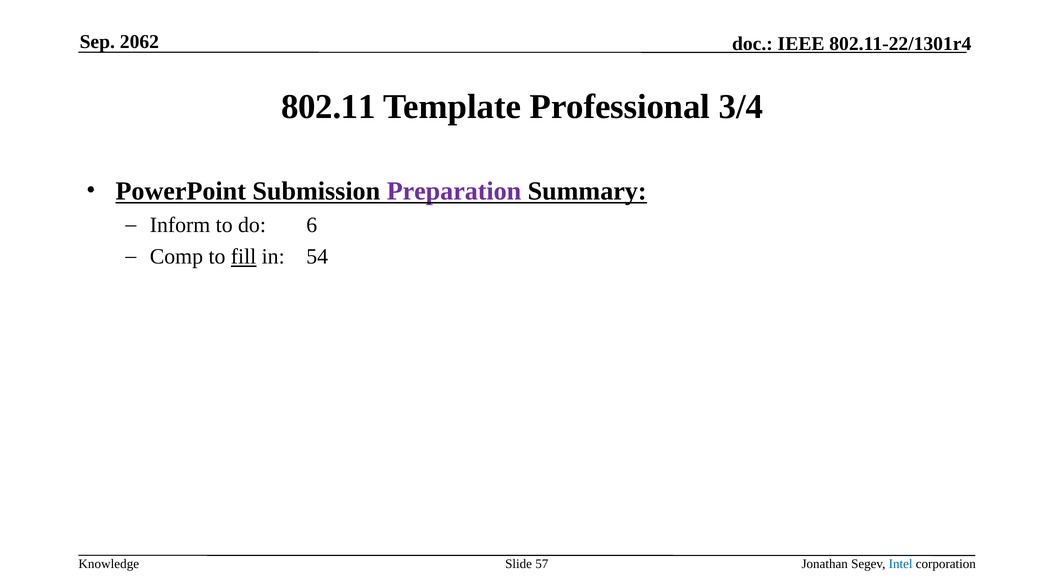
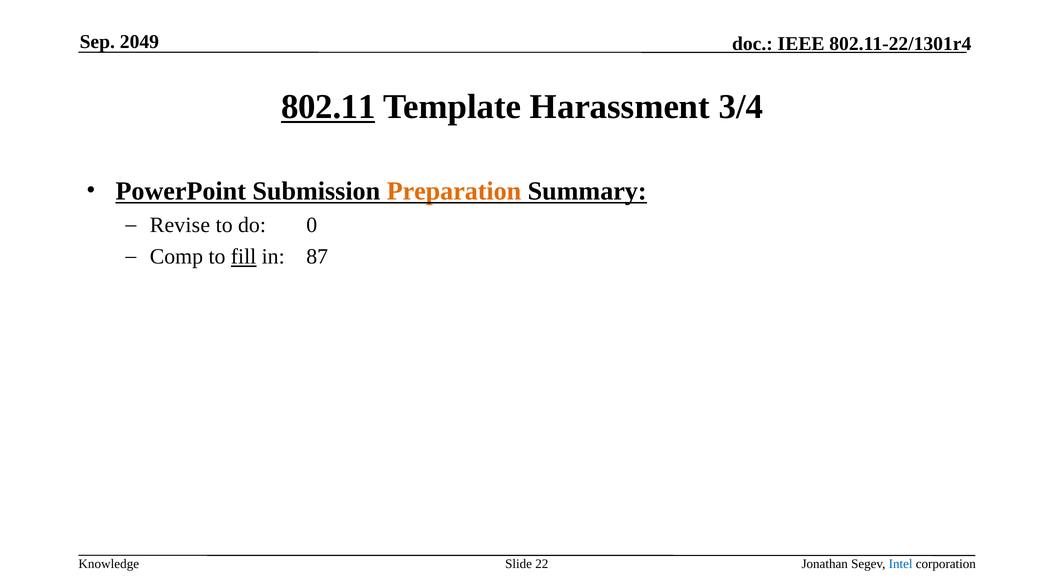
2062: 2062 -> 2049 (139, 42)
802.11 underline: none -> present (328, 107)
Professional: Professional -> Harassment (620, 107)
Preparation colour: purple -> orange (454, 191)
Inform: Inform -> Revise (180, 225)
6: 6 -> 0 (312, 225)
54: 54 -> 87 (317, 257)
57: 57 -> 22 (542, 564)
